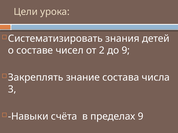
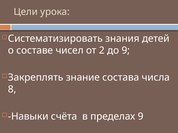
3: 3 -> 8 (12, 90)
